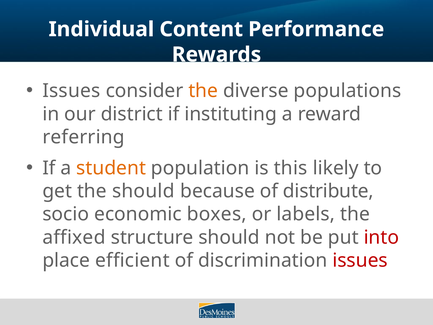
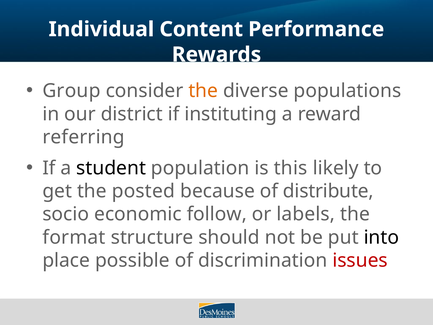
Issues: Issues -> Group (71, 91)
student colour: orange -> black (111, 168)
the should: should -> posted (143, 191)
boxes: boxes -> follow (217, 214)
affixed: affixed -> format (74, 237)
into colour: red -> black (381, 237)
efficient: efficient -> possible (132, 260)
